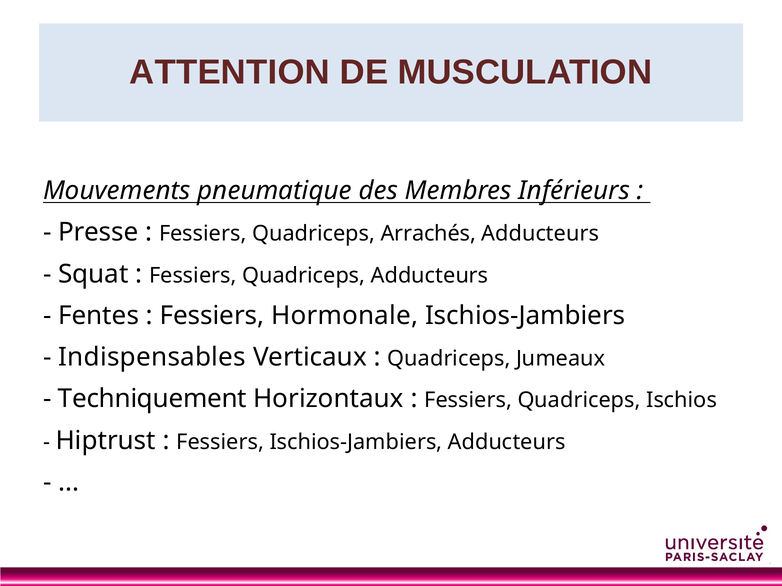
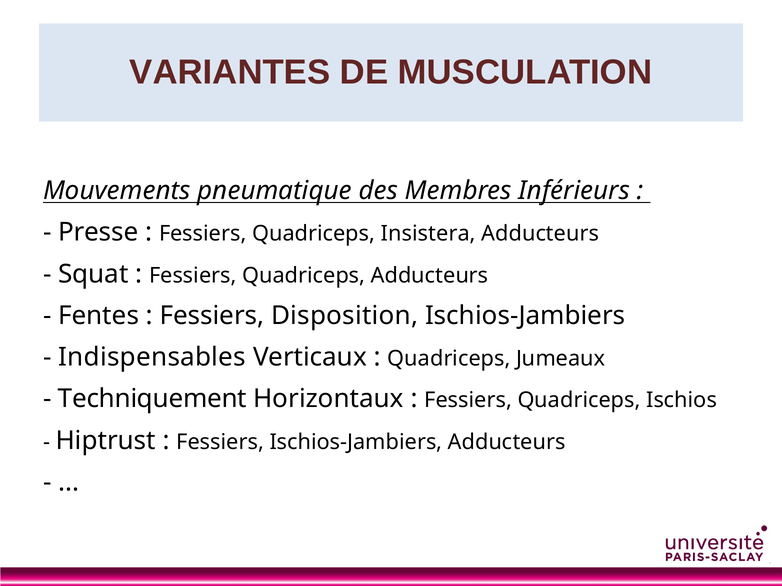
ATTENTION: ATTENTION -> VARIANTES (230, 72)
Arrachés: Arrachés -> Insistera (428, 234)
Hormonale: Hormonale -> Disposition (345, 316)
